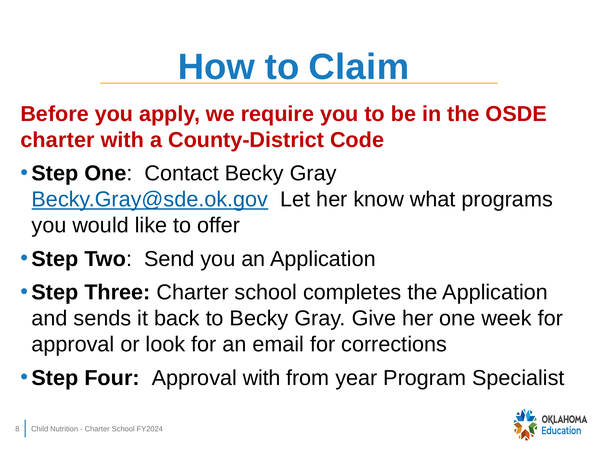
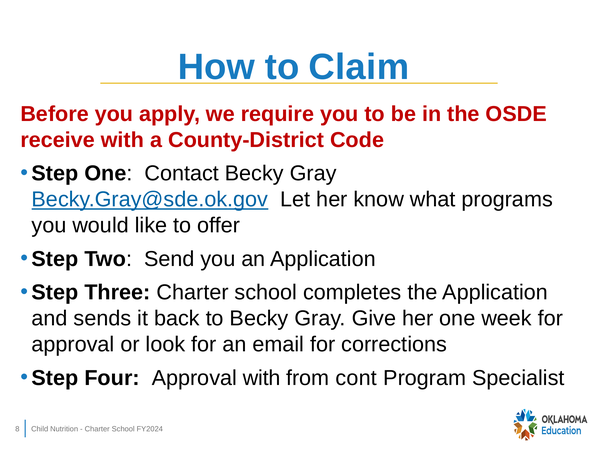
charter: charter -> receive (58, 140)
year: year -> cont (356, 378)
